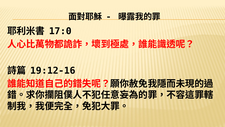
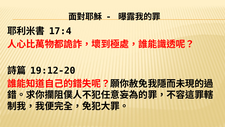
17:0: 17:0 -> 17:4 (60, 31)
19:12-16: 19:12-16 -> 19:12-20 (53, 70)
